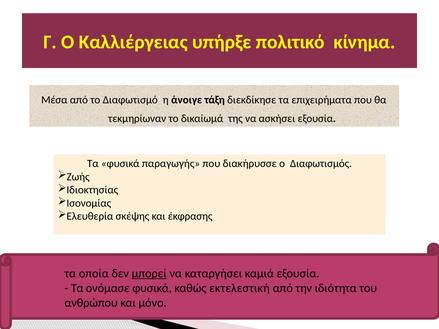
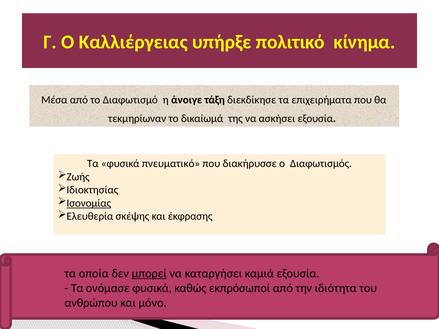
παραγωγής: παραγωγής -> πνευματικό (171, 164)
Ισονομίας underline: none -> present (89, 203)
εκτελεστική: εκτελεστική -> εκπρόσωποί (240, 288)
